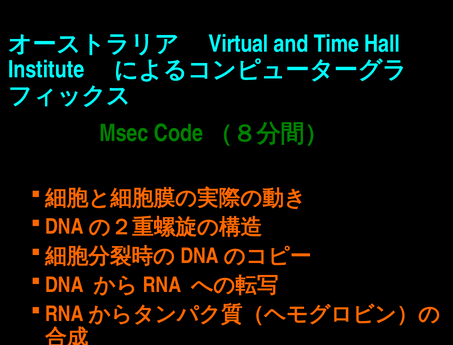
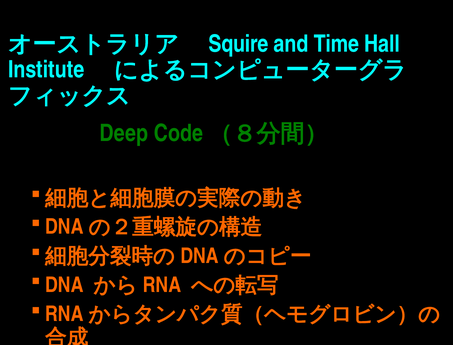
Virtual: Virtual -> Squire (239, 44)
Msec: Msec -> Deep (124, 133)
